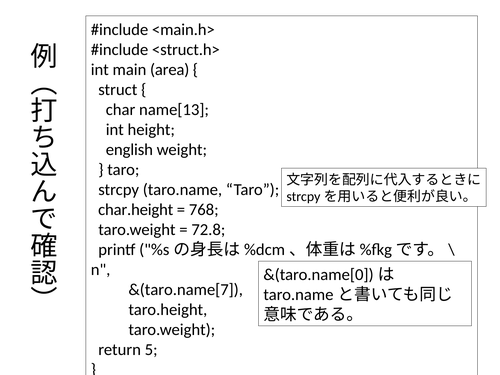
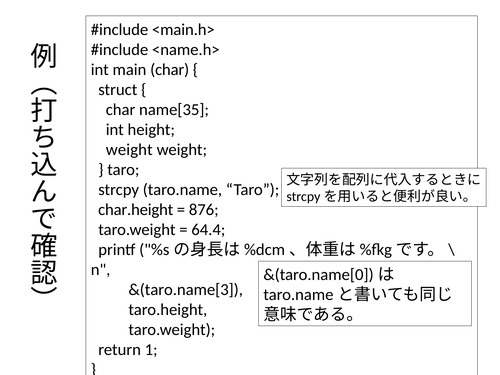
<struct.h>: <struct.h> -> <name.h> (186, 50)
main area: area -> char (170, 70)
name[13: name[13 -> name[35 (174, 110)
english: english -> weight (129, 150)
768: 768 -> 876 (204, 210)
72.8: 72.8 -> 64.4 (208, 230)
&(taro.name[7: &(taro.name[7 -> &(taro.name[3 (186, 290)
5: 5 -> 1 (151, 350)
